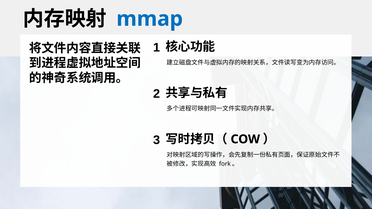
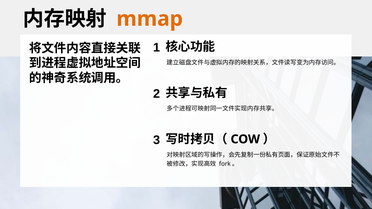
mmap colour: blue -> orange (150, 19)
